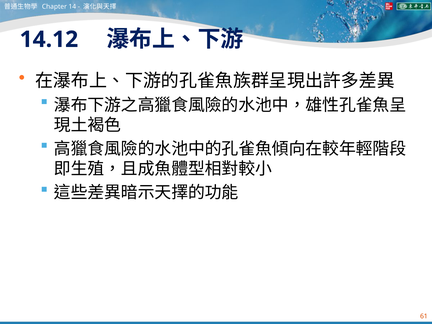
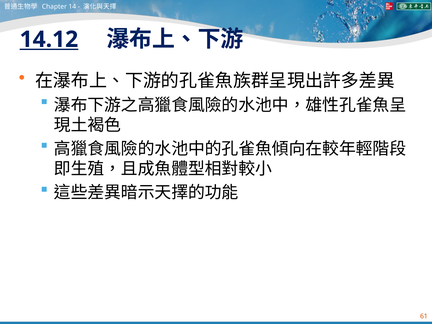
14.12 underline: none -> present (49, 39)
